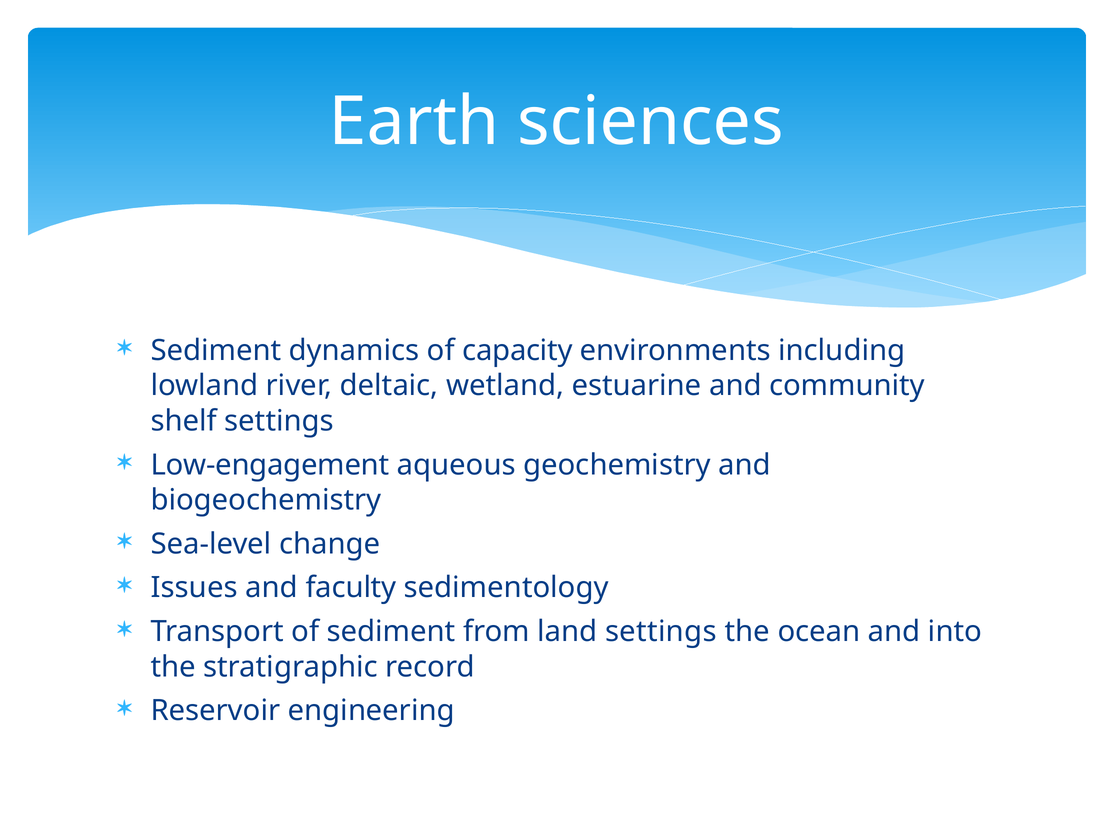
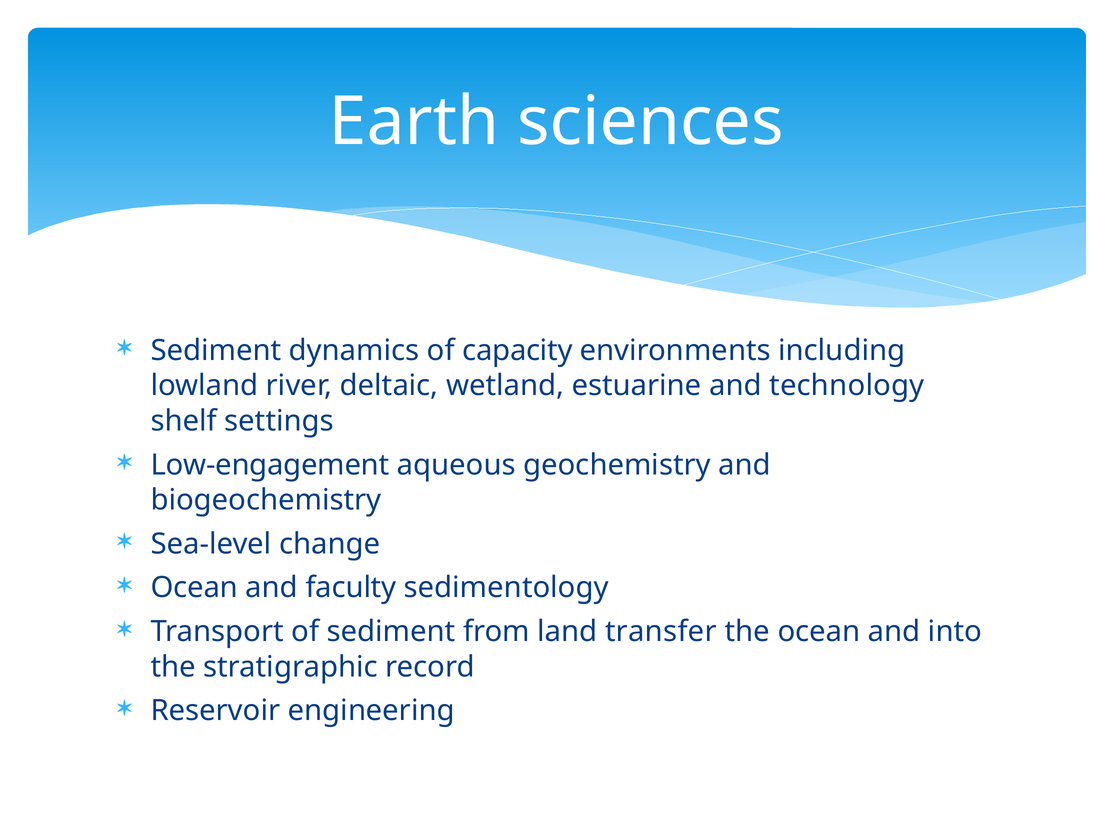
community: community -> technology (847, 386)
Issues: Issues -> Ocean (194, 588)
land settings: settings -> transfer (661, 632)
